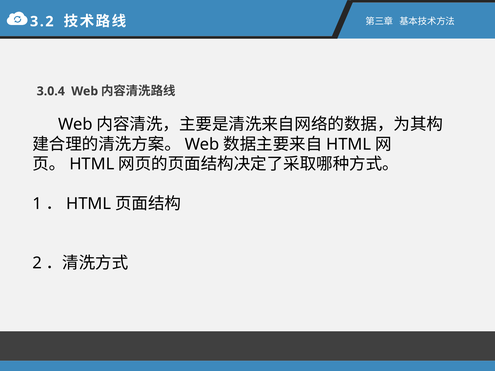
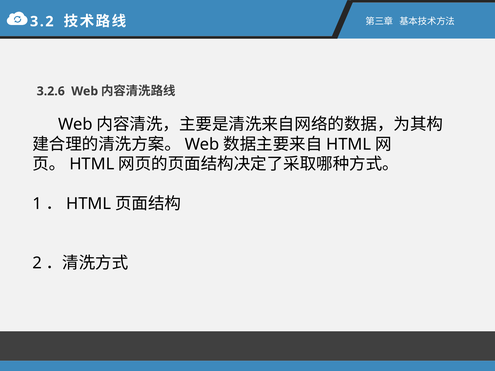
3.0.4: 3.0.4 -> 3.2.6 (51, 91)
